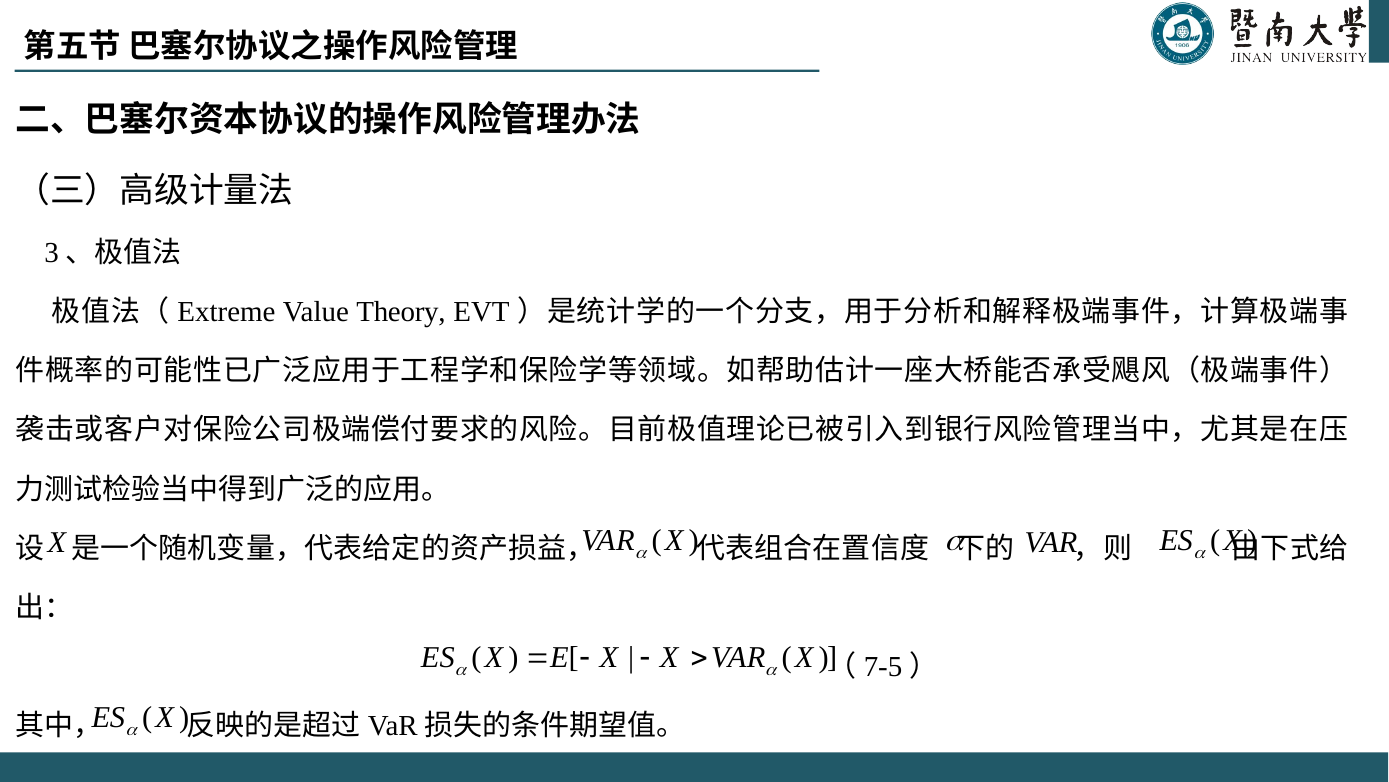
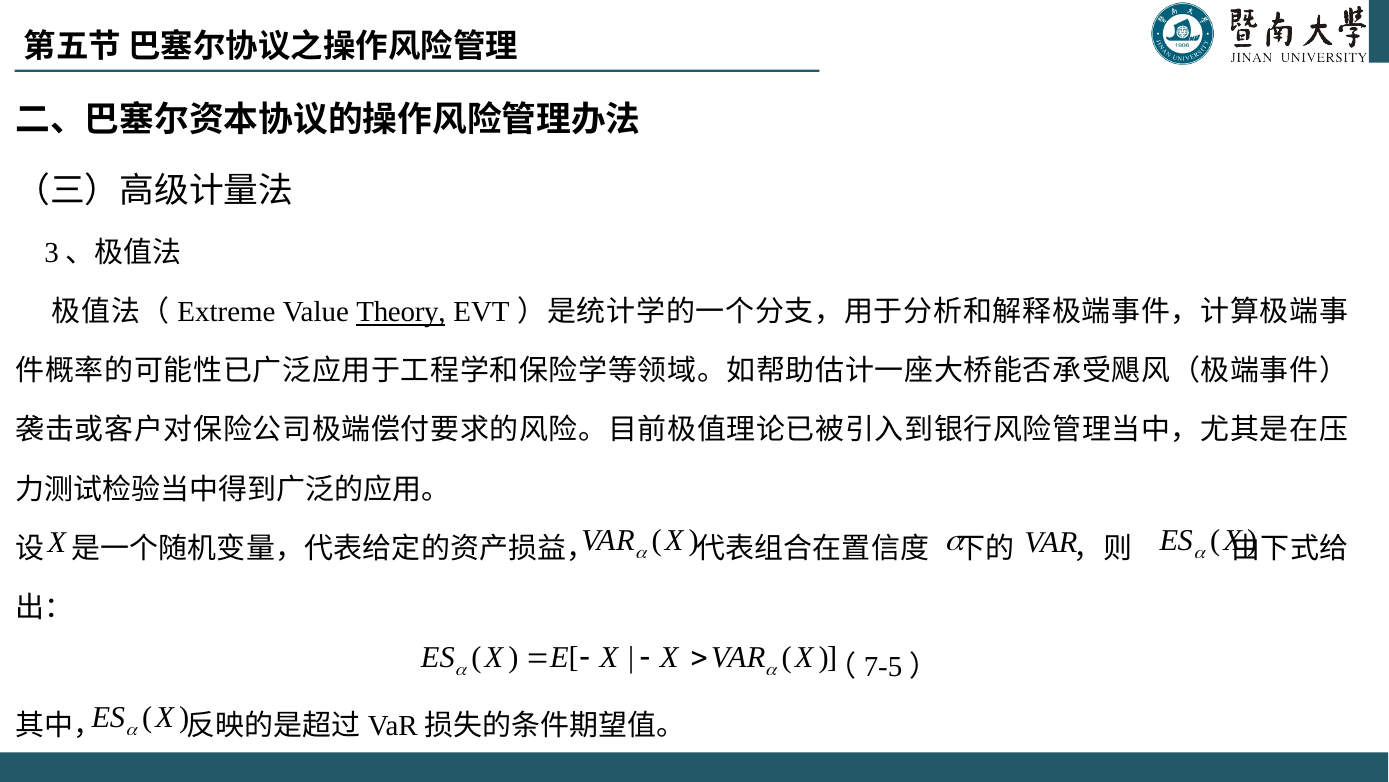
Theory underline: none -> present (401, 312)
